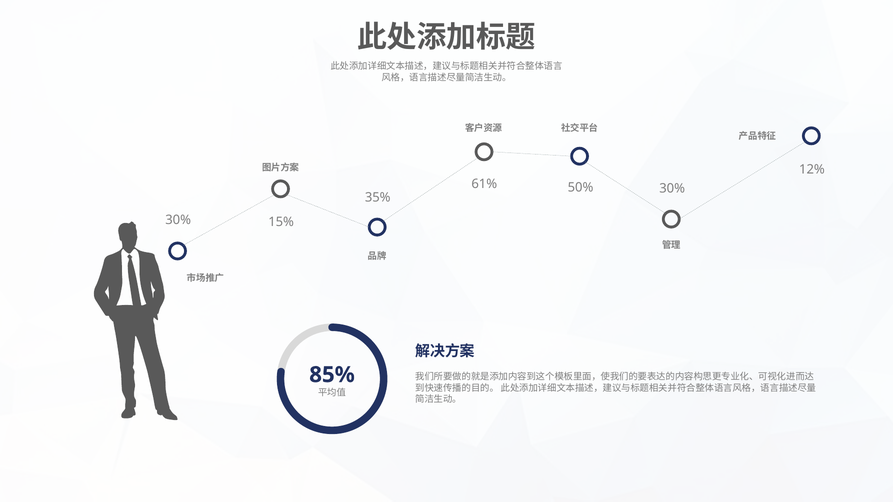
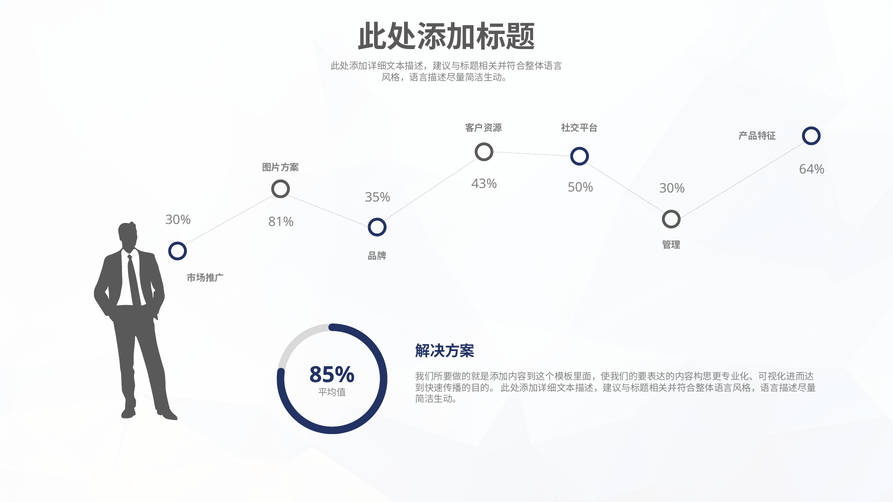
12%: 12% -> 64% (812, 169)
61%: 61% -> 43% (484, 184)
15%: 15% -> 81% (281, 222)
